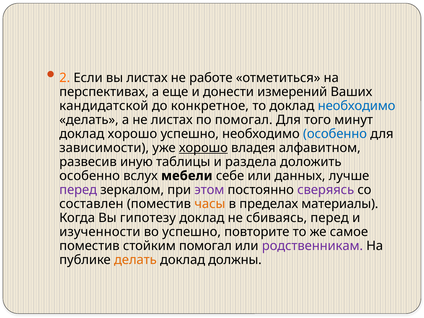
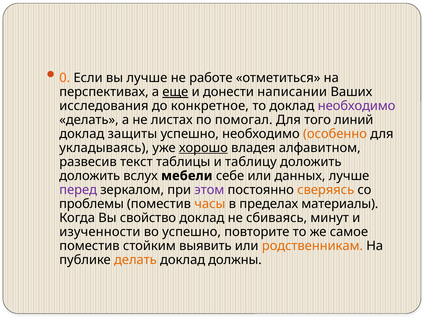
2: 2 -> 0 (65, 78)
вы листах: листах -> лучше (147, 78)
еще underline: none -> present (175, 92)
измерений: измерений -> написании (292, 92)
кандидатской: кандидатской -> исследования (104, 106)
необходимо colour: blue -> purple (357, 106)
минут: минут -> линий (354, 120)
доклад хорошо: хорошо -> защиты (132, 134)
особенно colour: blue -> orange (335, 134)
зависимости: зависимости -> укладываясь (104, 148)
иную: иную -> текст (136, 162)
раздела: раздела -> таблицу (251, 162)
особенно: особенно -> доложить (90, 176)
сверяясь colour: purple -> orange (326, 190)
составлен: составлен -> проблемы (91, 204)
гипотезу: гипотезу -> свойство (148, 218)
сбиваясь перед: перед -> минут (330, 218)
стойким помогал: помогал -> выявить (205, 246)
родственникам colour: purple -> orange (312, 246)
